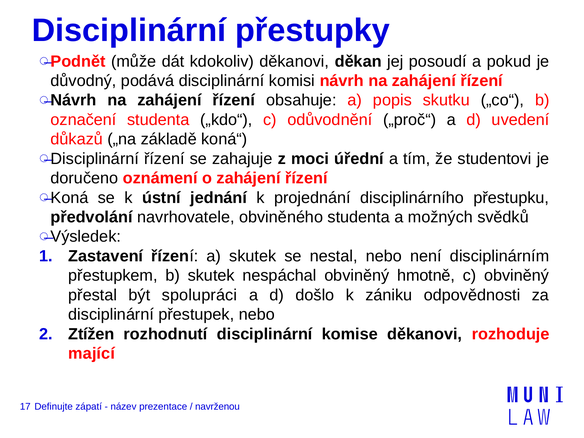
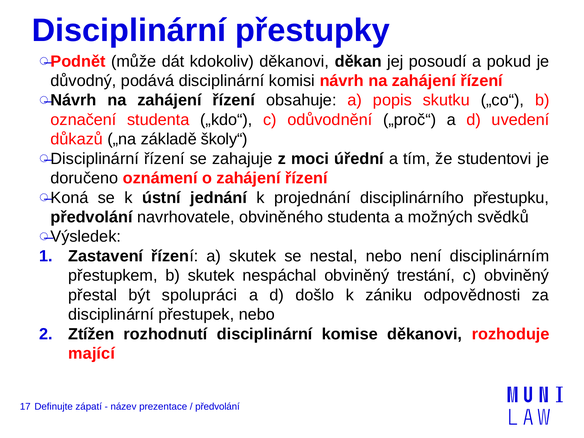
koná“: koná“ -> školy“ (224, 139)
hmotně: hmotně -> trestání (426, 276)
navrženou: navrženou -> předvolání (217, 406)
